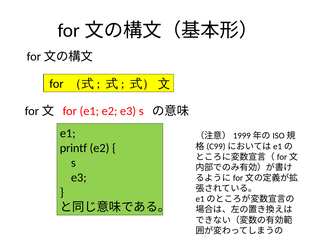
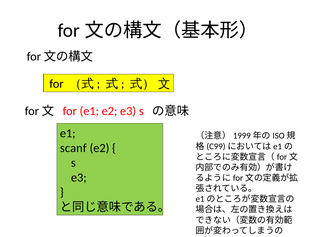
printf: printf -> scanf (73, 148)
